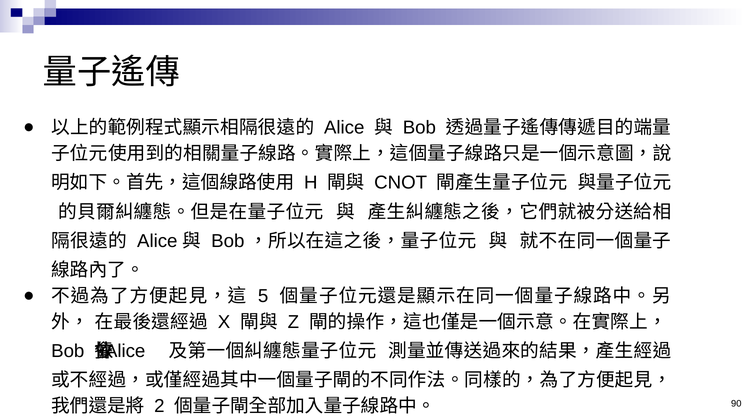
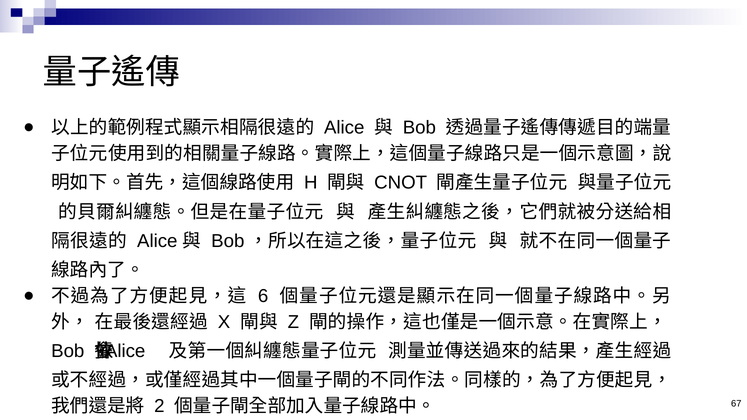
5: 5 -> 6 (263, 296)
90: 90 -> 67 (736, 404)
